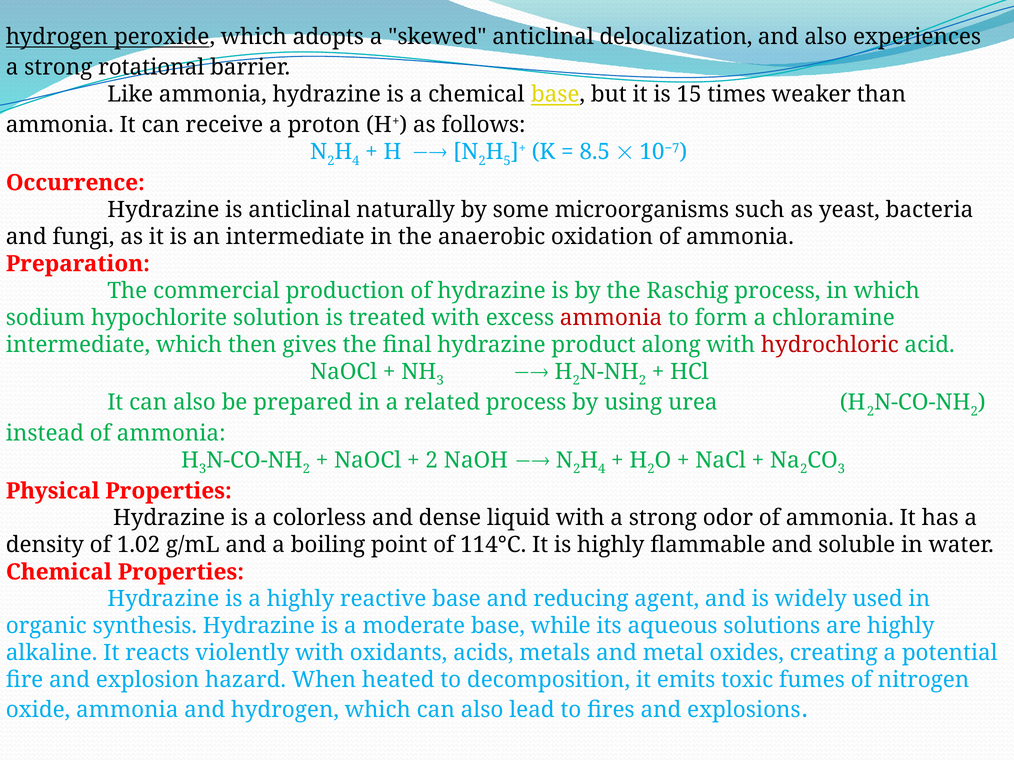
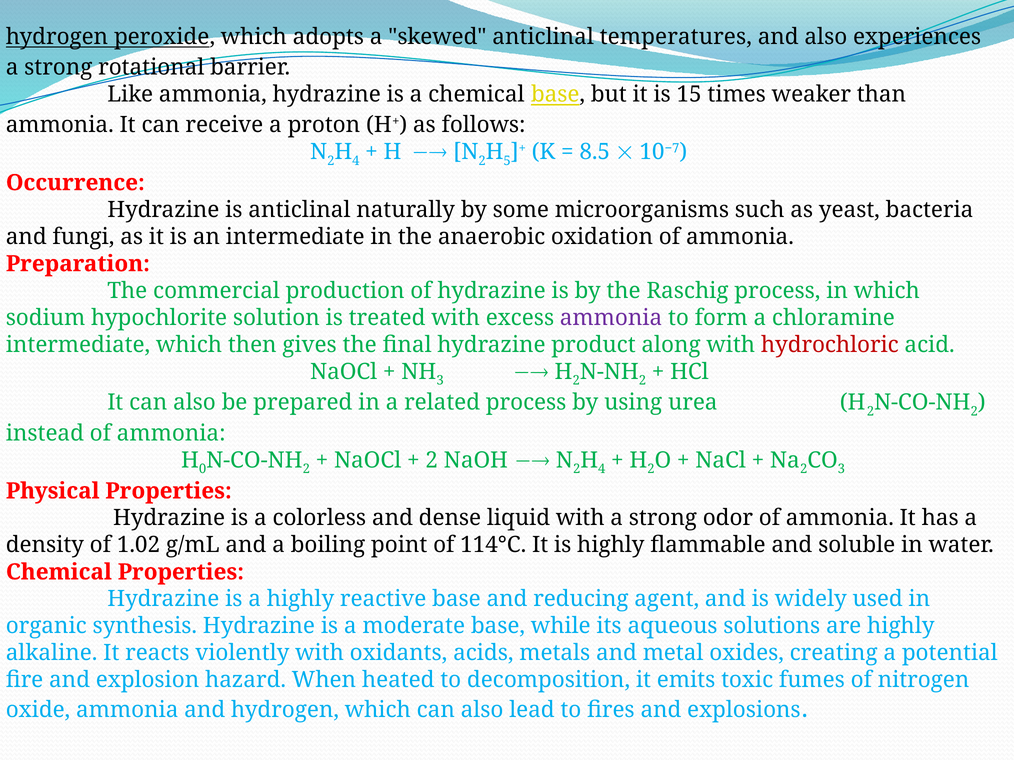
delocalization: delocalization -> temperatures (676, 37)
ammonia colour: red -> purple (611, 318)
H 3: 3 -> 0 (203, 469)
